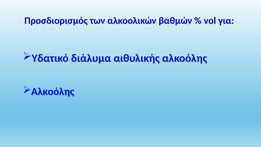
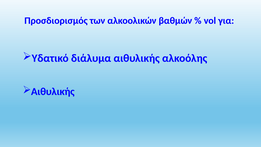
Αλκοόλης: Αλκοόλης -> Αιθυλικής (53, 92)
